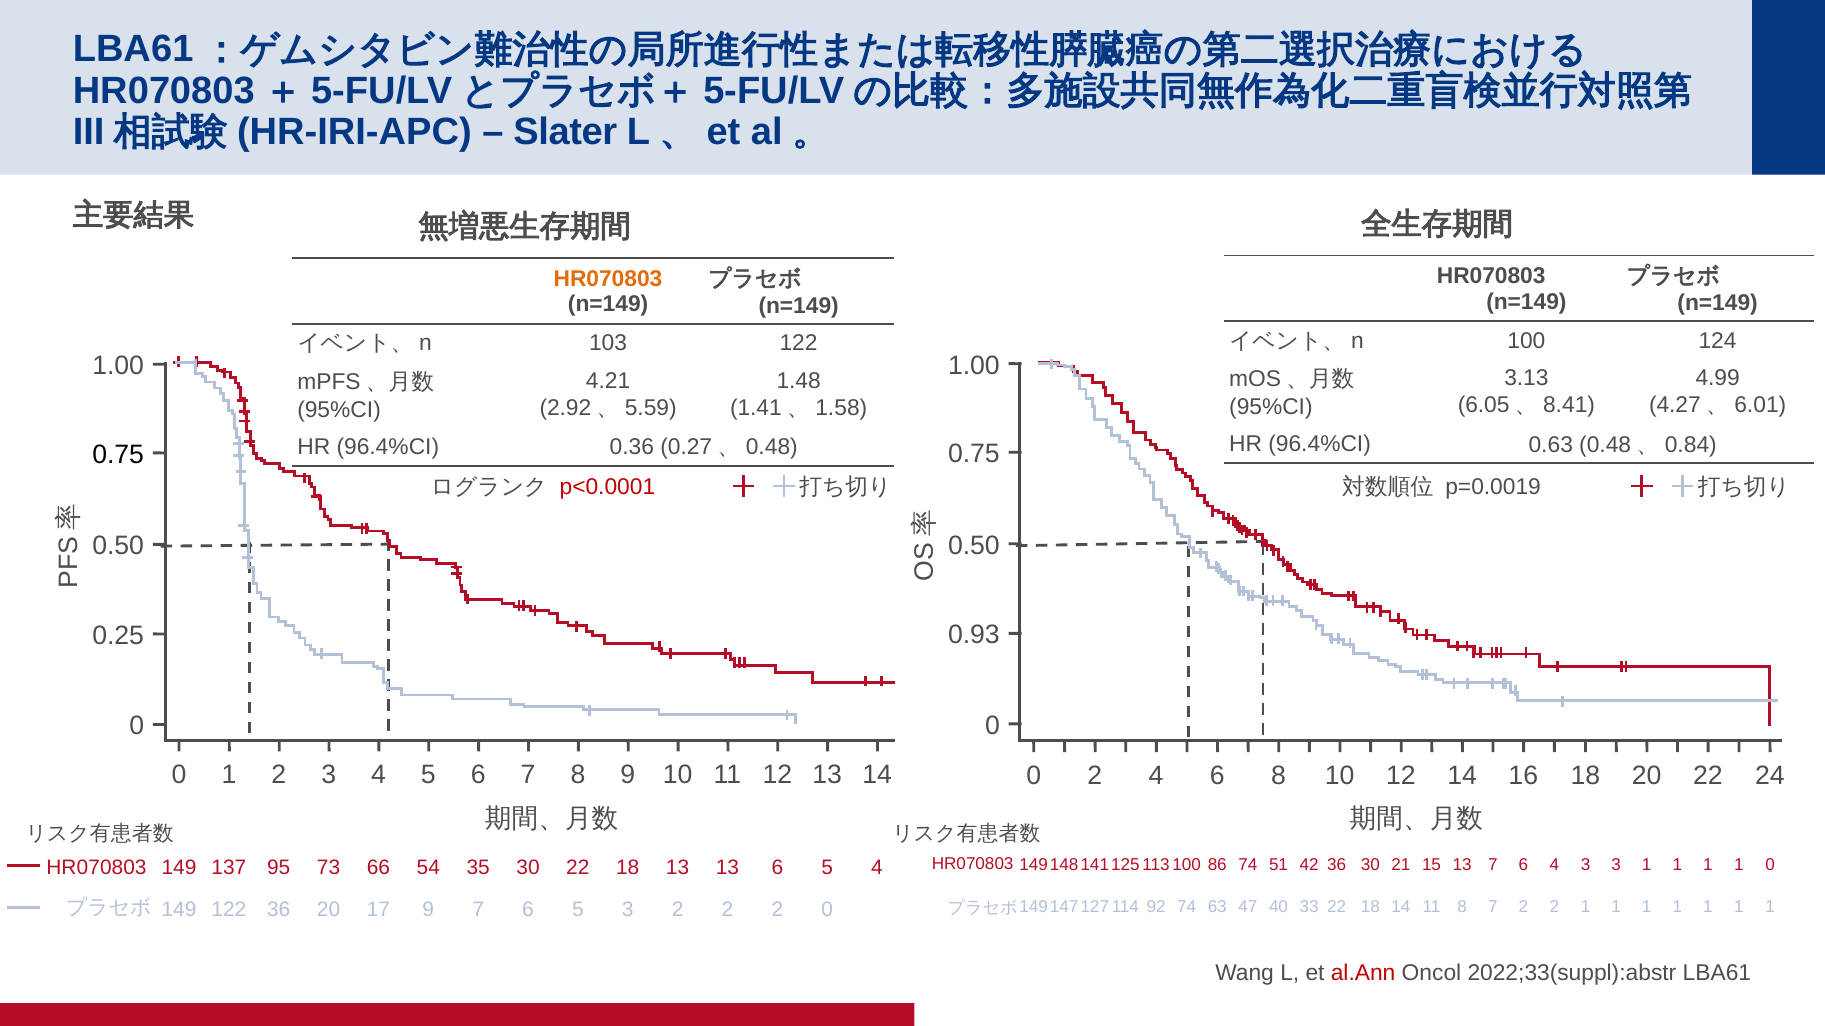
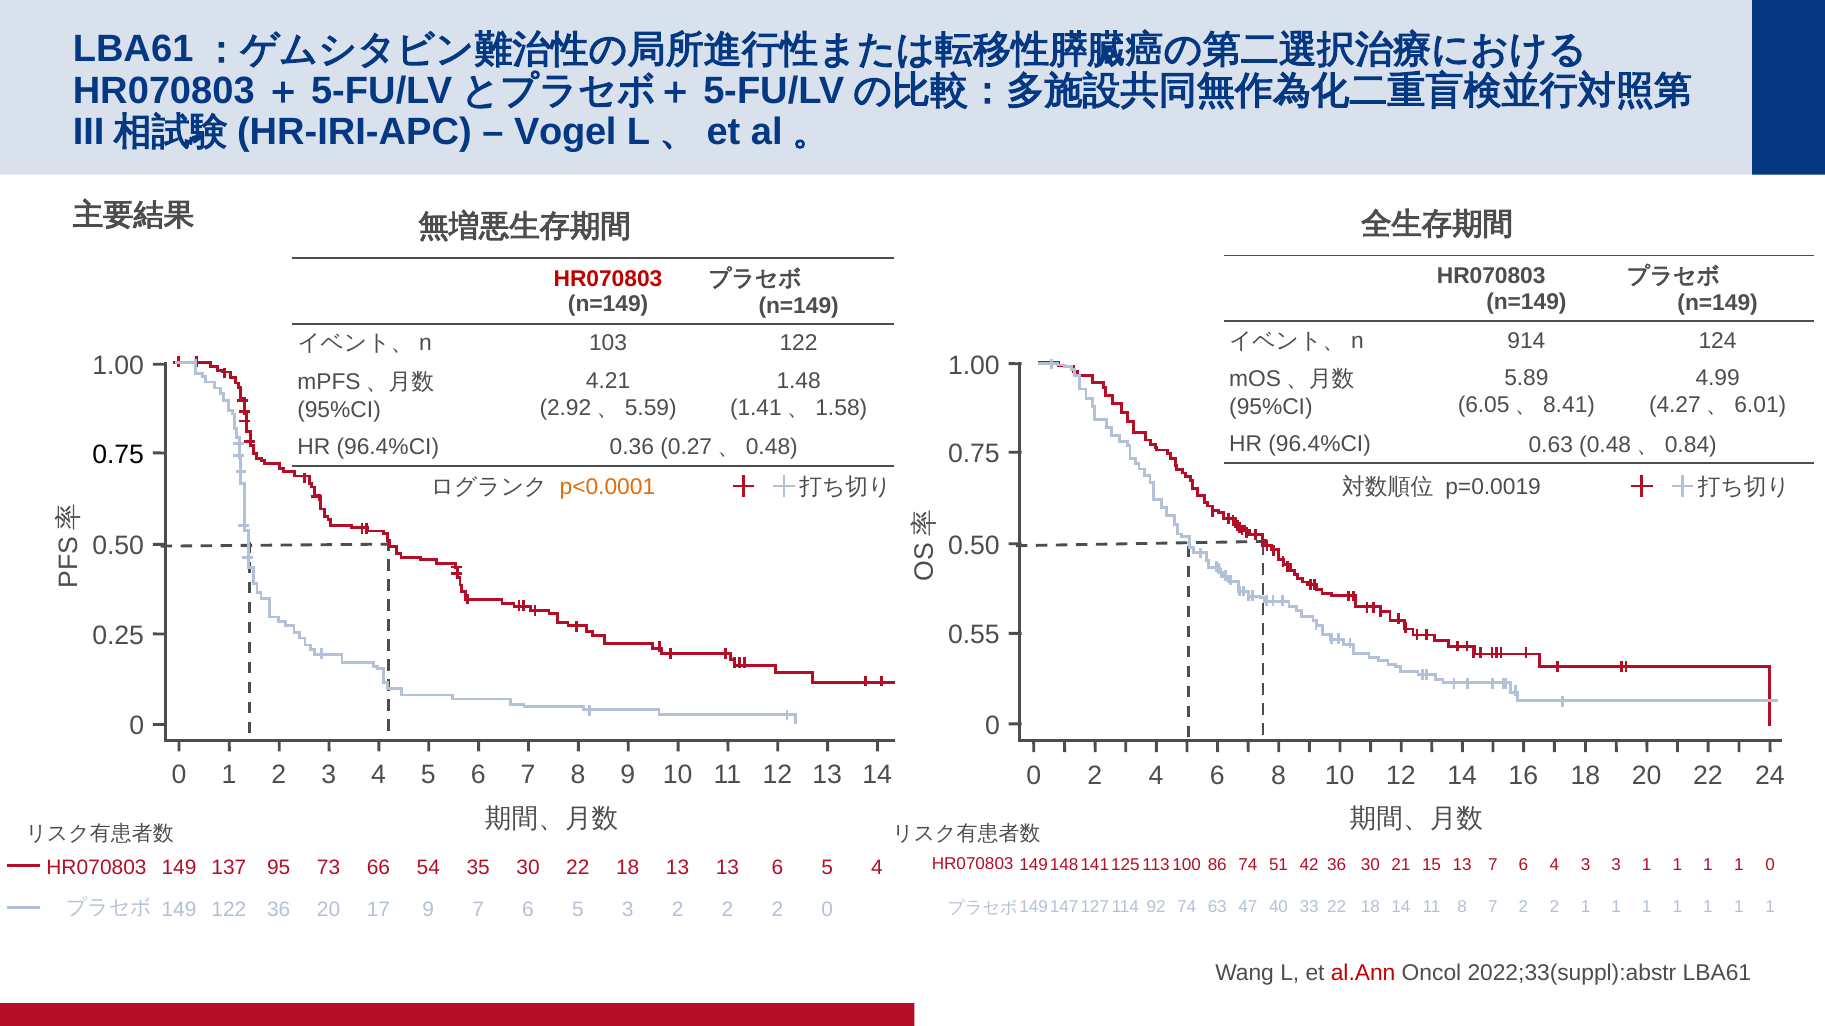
Slater: Slater -> Vogel (565, 132)
HR070803 colour: orange -> red (608, 279)
100: 100 -> 914 (1526, 341)
3.13: 3.13 -> 5.89 (1526, 378)
p<0.0001 colour: red -> orange (607, 488)
0.93: 0.93 -> 0.55 (974, 635)
